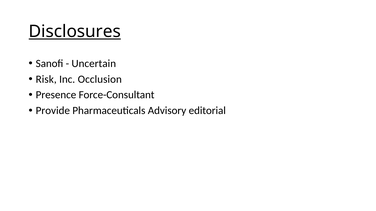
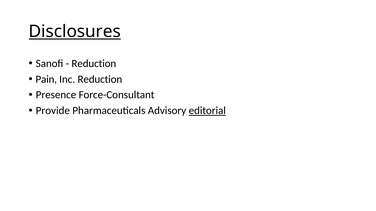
Uncertain: Uncertain -> Reduction (94, 64)
Risk: Risk -> Pain (46, 79)
Inc Occlusion: Occlusion -> Reduction (100, 79)
editorial underline: none -> present (207, 111)
